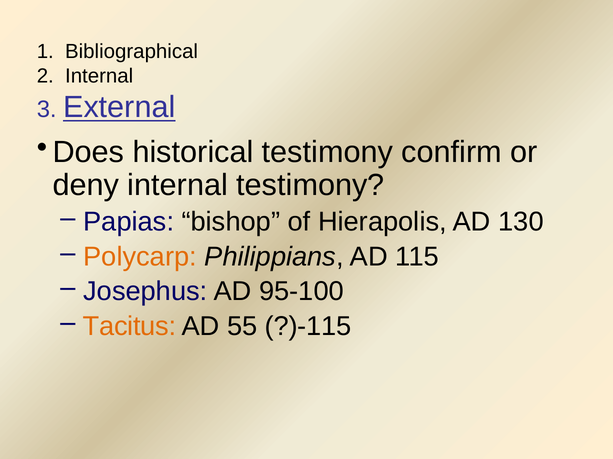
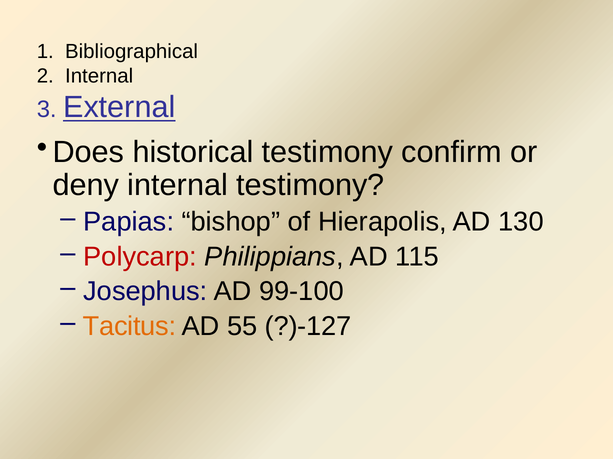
Polycarp colour: orange -> red (140, 257)
95-100: 95-100 -> 99-100 (301, 292)
?)-115: ?)-115 -> ?)-127 (308, 327)
